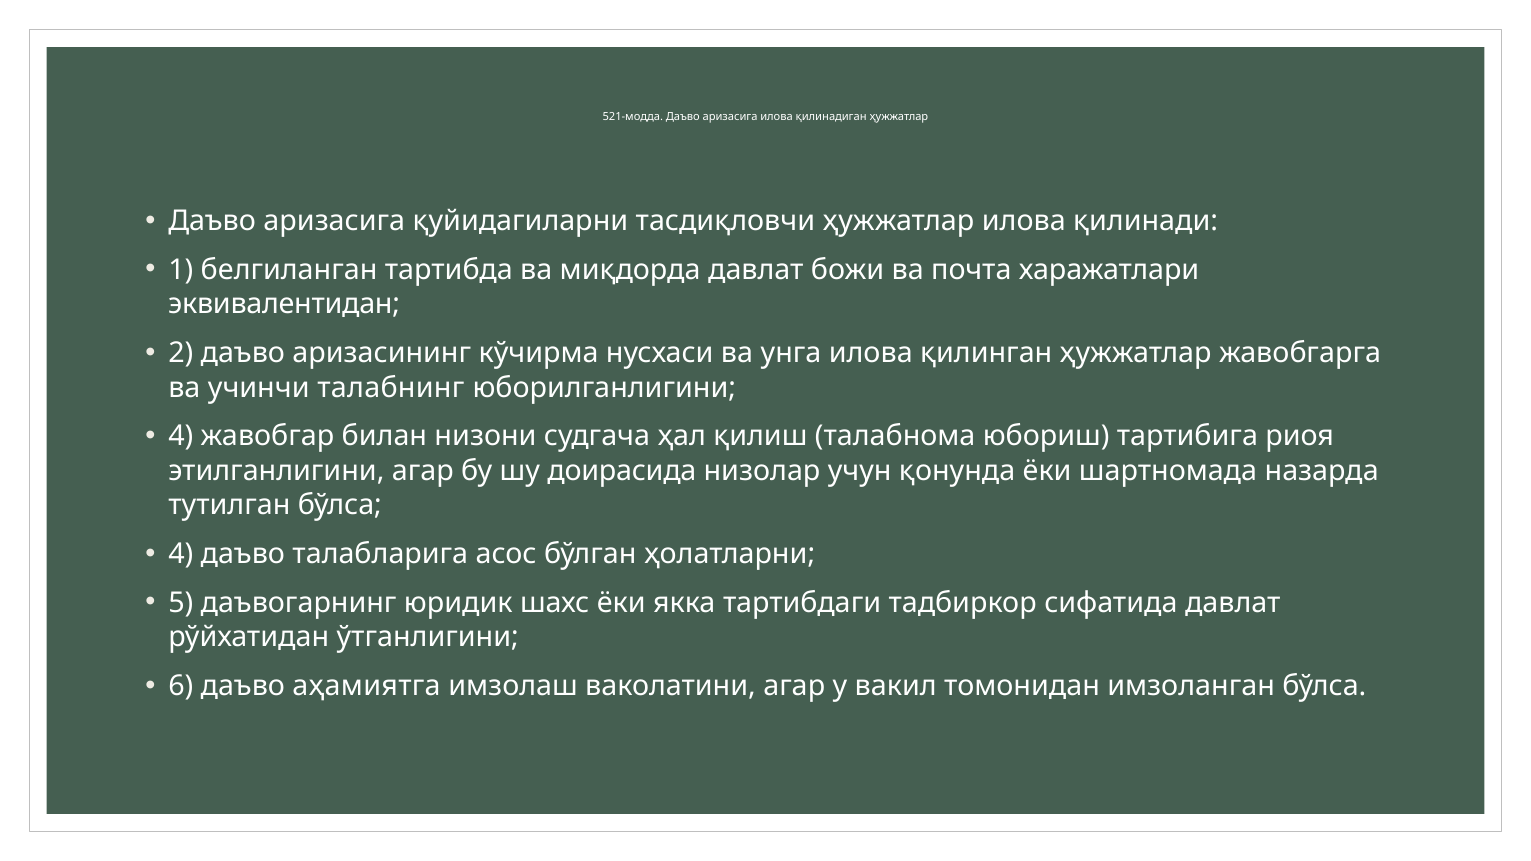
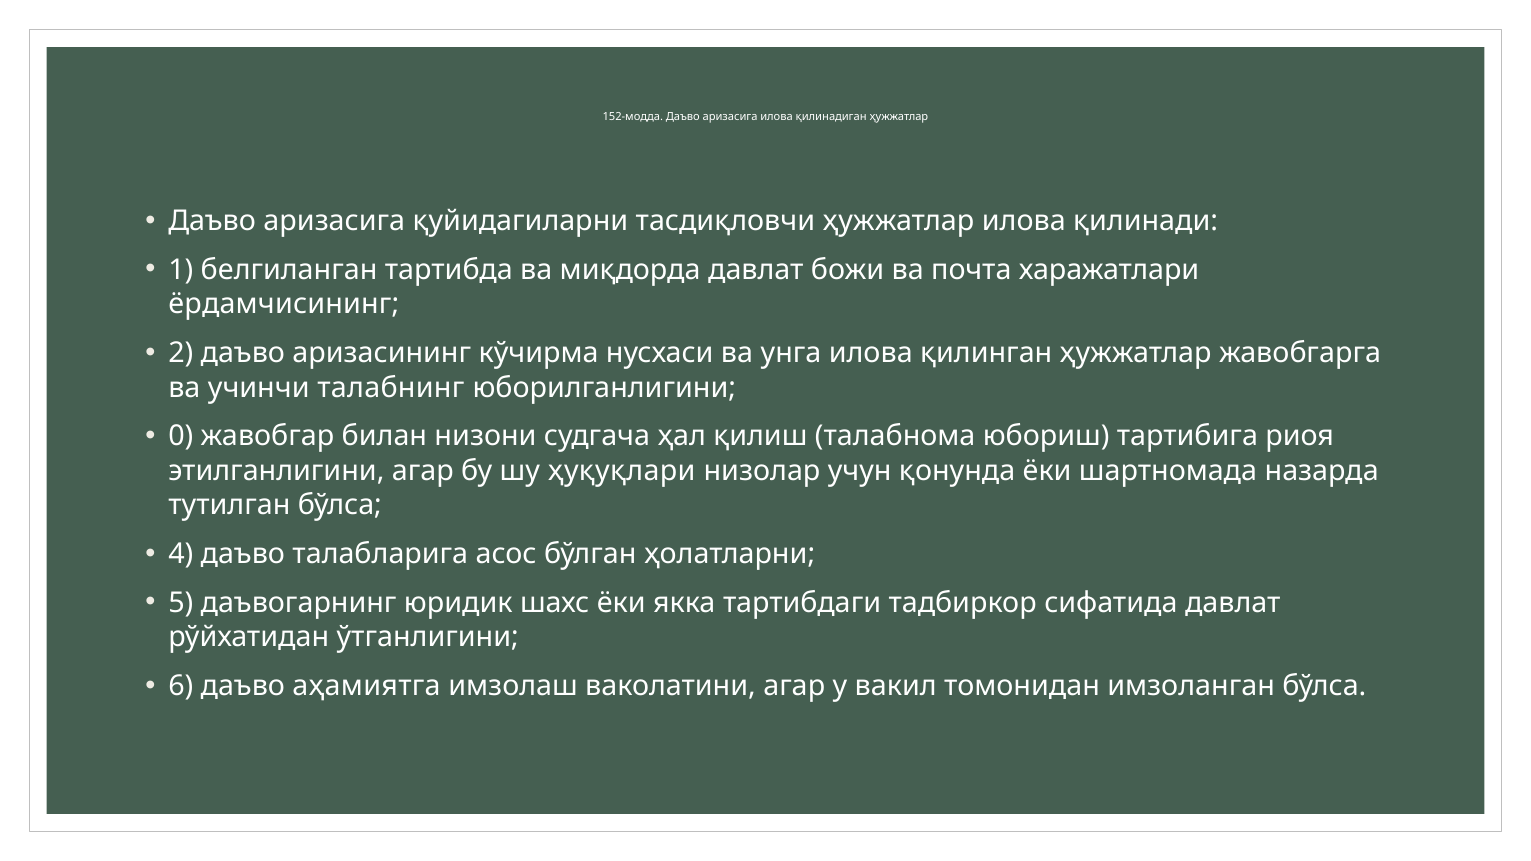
521-модда: 521-модда -> 152-модда (633, 116)
эквивалентидан: эквивалентидан -> ёрдамчисининг (284, 304)
4: 4 -> 0 (181, 437)
доирасида: доирасида -> ҳуқуқлари (622, 471)
